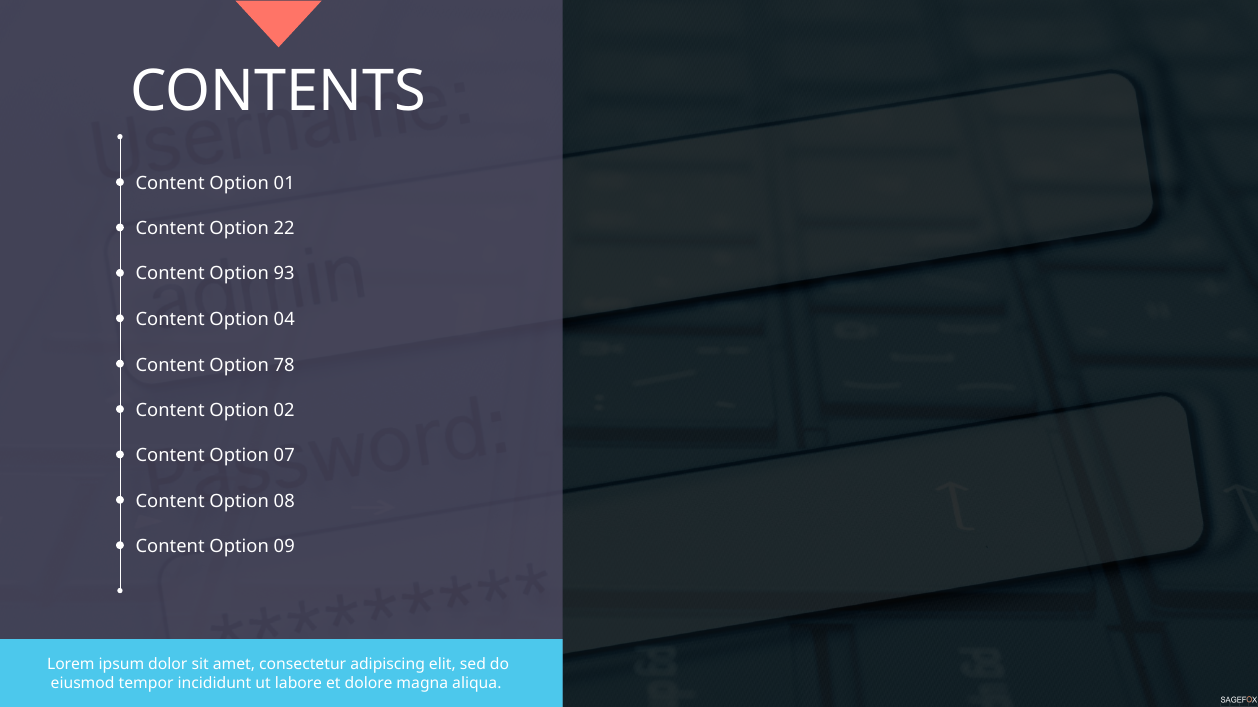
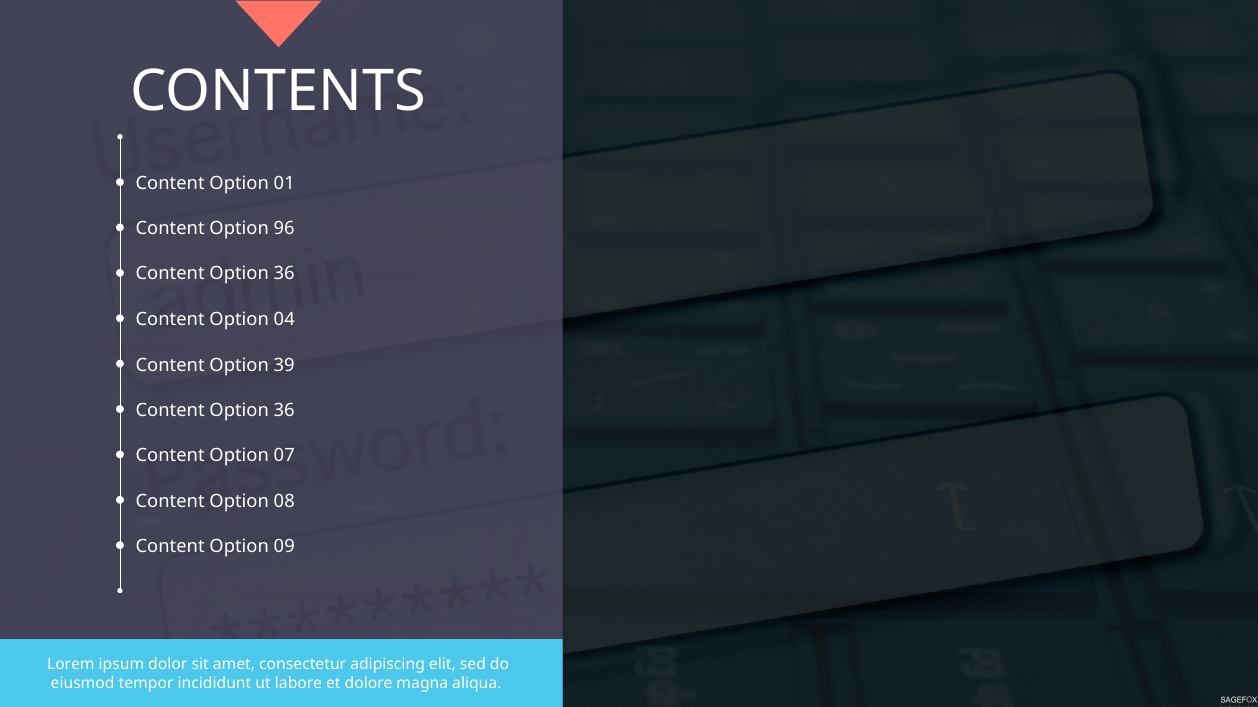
22: 22 -> 96 (284, 229)
93: 93 -> 36 (284, 274)
78: 78 -> 39 (284, 366)
02: 02 -> 36 (284, 411)
